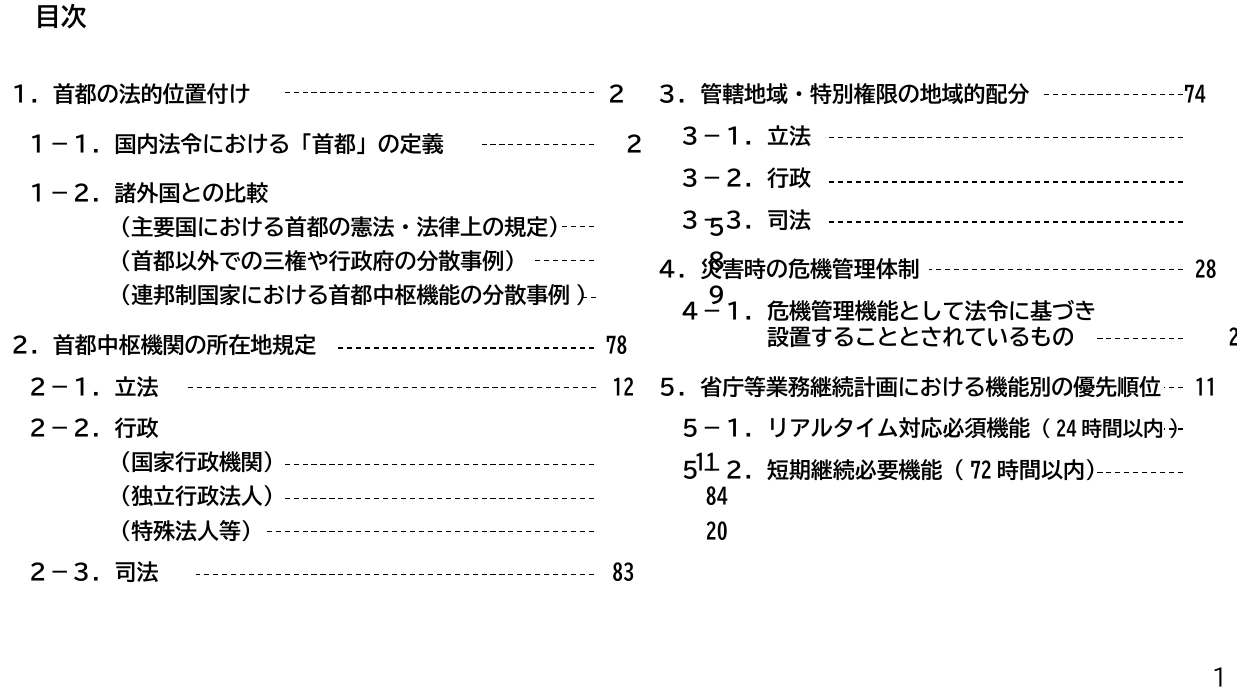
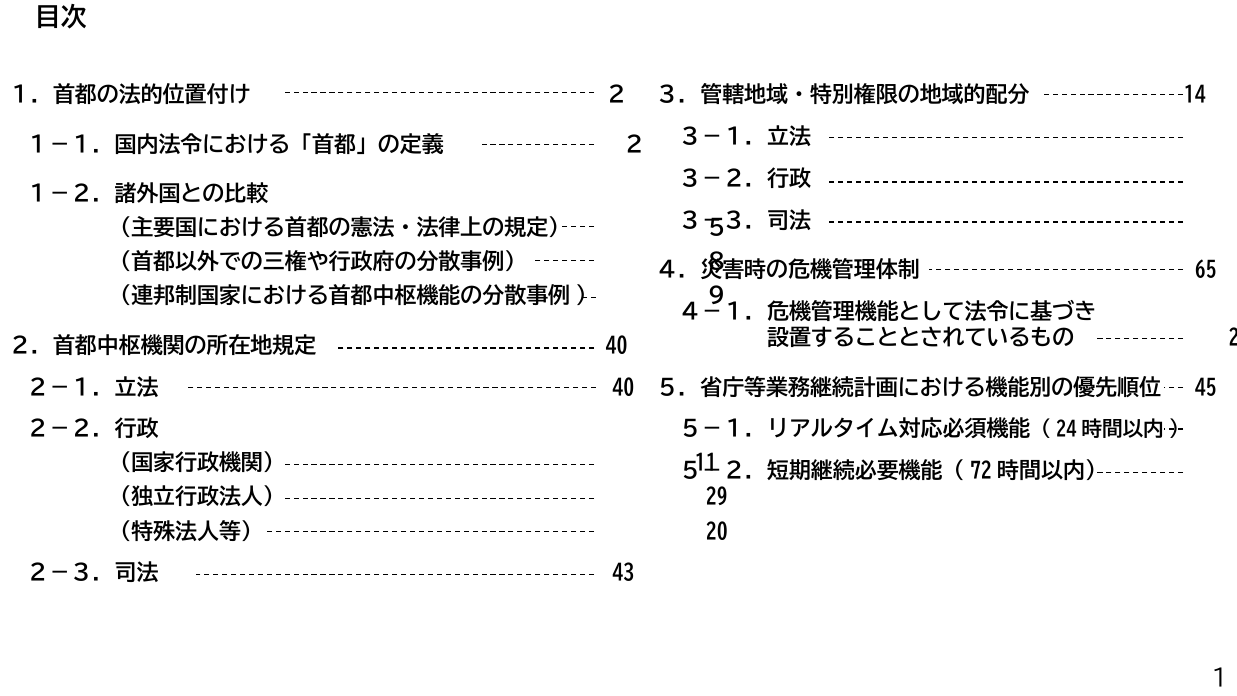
74: 74 -> 14 (1195, 95)
28: 28 -> 65 (1206, 270)
78: 78 -> 40 (617, 346)
12: 12 -> 40 (623, 388)
11: 11 -> 45 (1206, 388)
84: 84 -> 29 (717, 498)
83: 83 -> 43 (623, 573)
